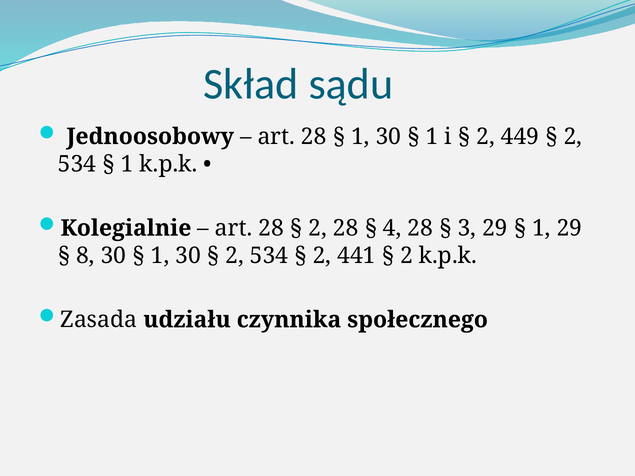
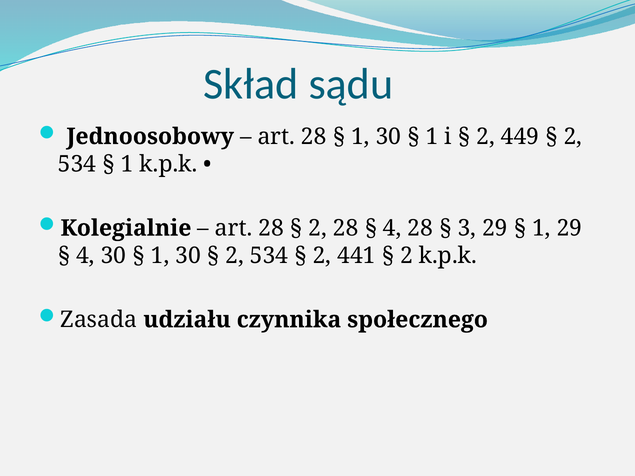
8: 8 -> 4 (85, 256)
